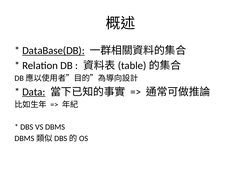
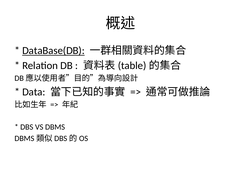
Data underline: present -> none (34, 92)
